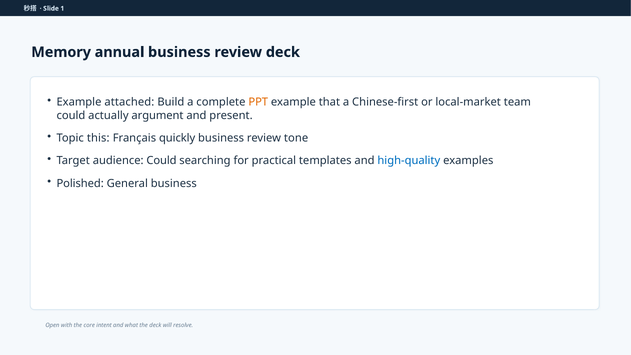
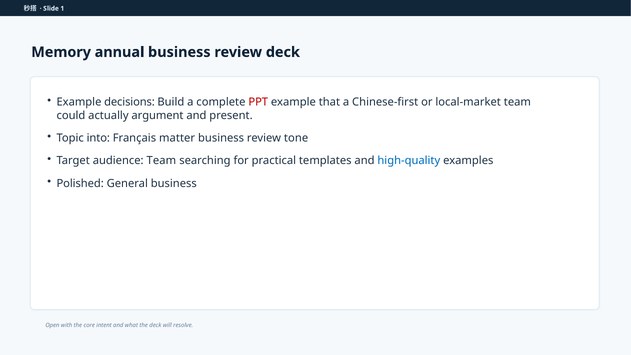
attached: attached -> decisions (129, 102)
PPT colour: orange -> red (258, 102)
this: this -> into (98, 138)
quickly: quickly -> matter (177, 138)
audience Could: Could -> Team (161, 161)
